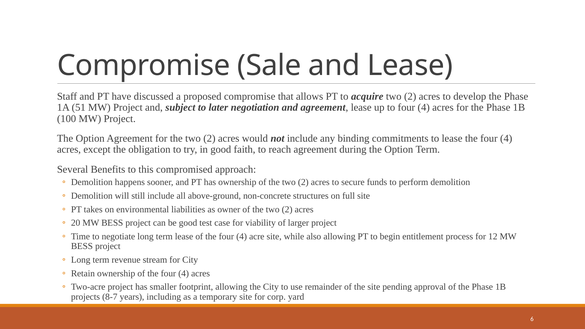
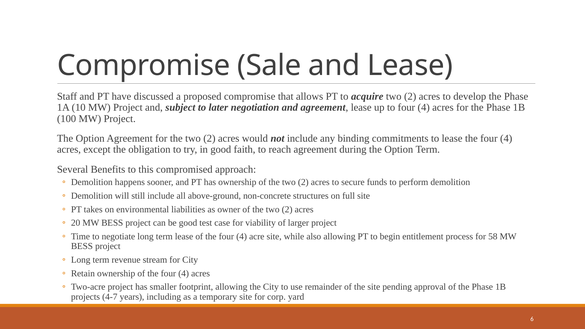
51: 51 -> 10 (79, 107)
12: 12 -> 58 (493, 236)
8-7: 8-7 -> 4-7 (110, 297)
